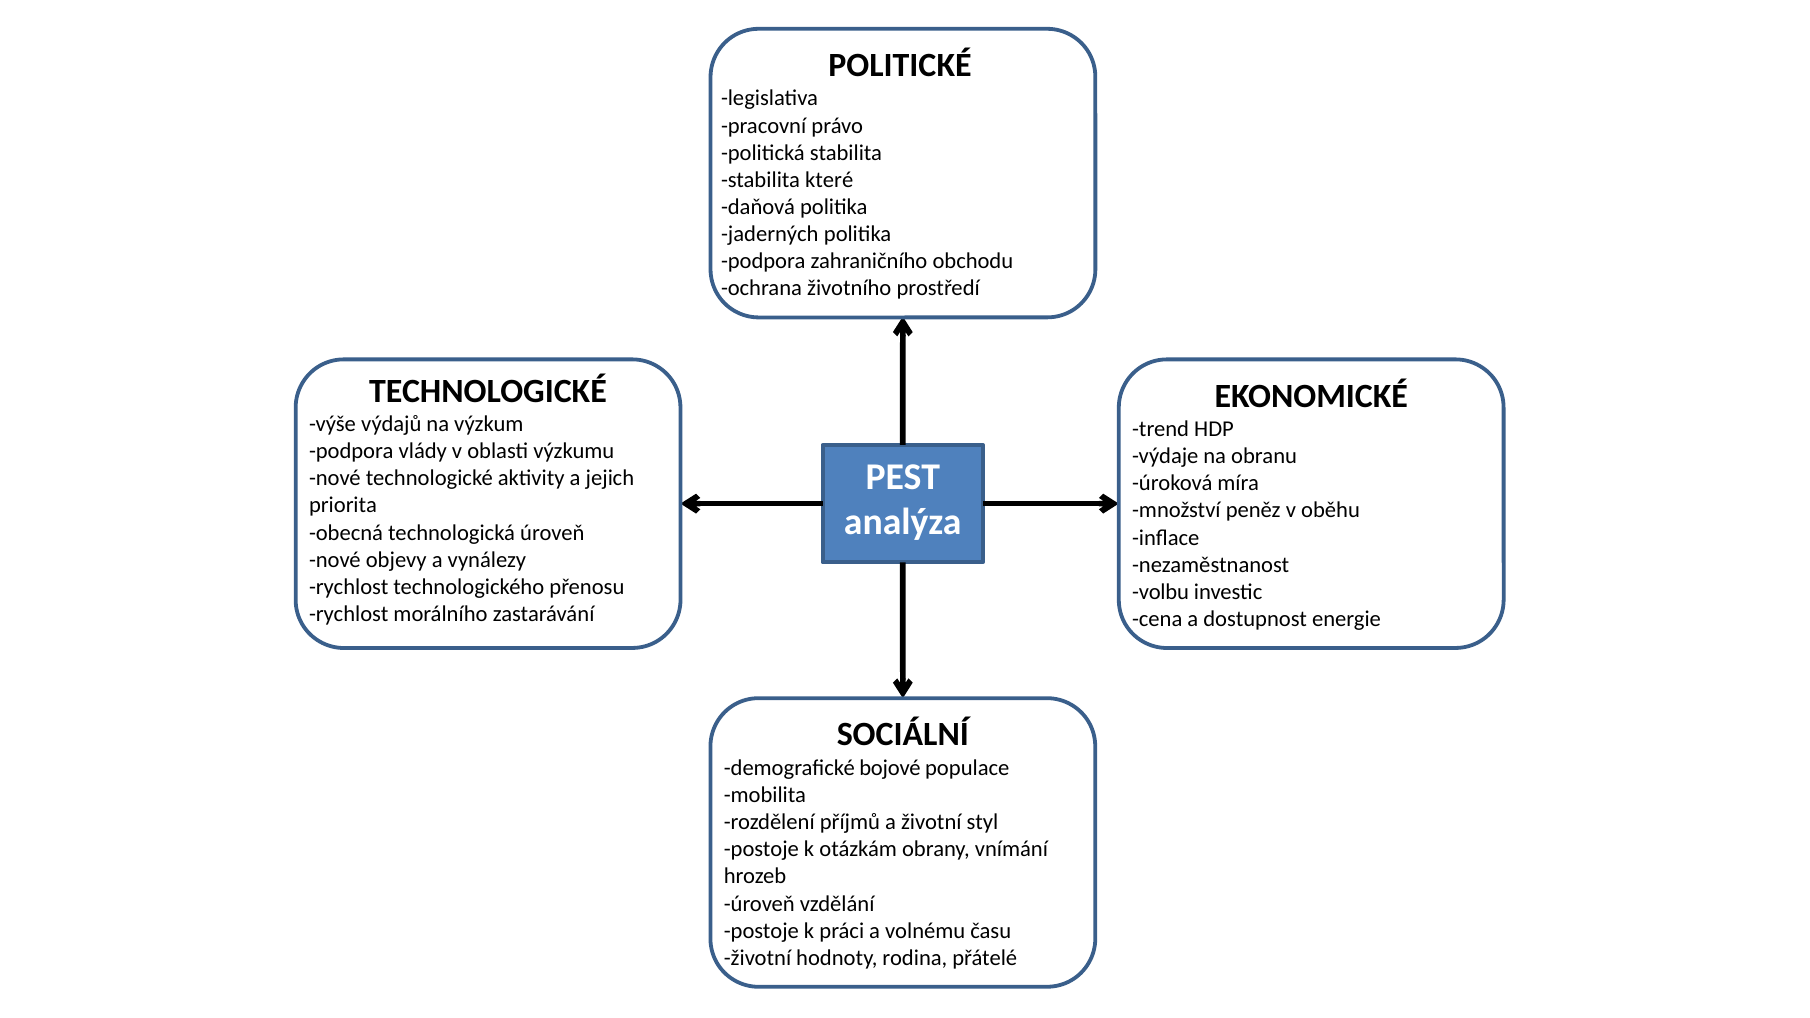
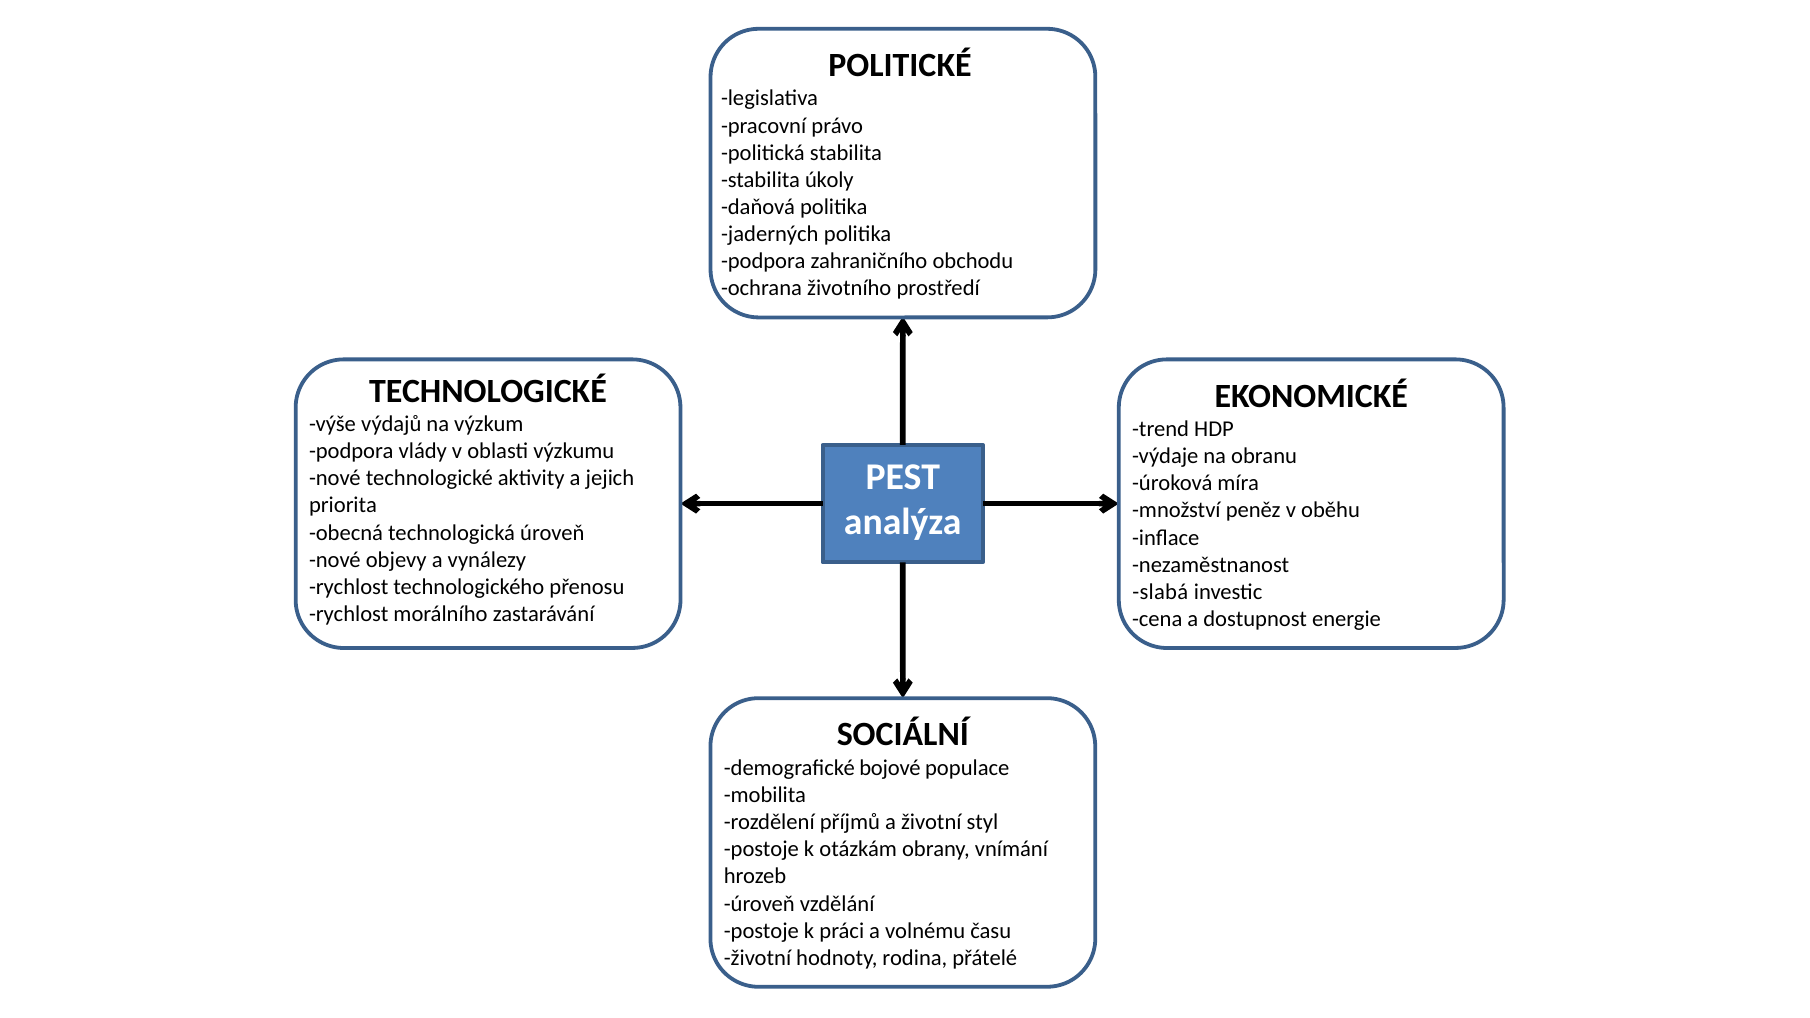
které: které -> úkoly (829, 180)
volbu: volbu -> slabá (1160, 592)
